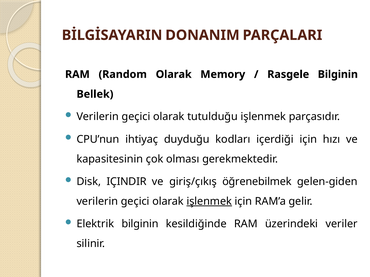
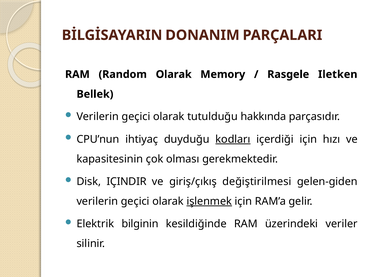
Rasgele Bilginin: Bilginin -> Iletken (338, 75)
tutulduğu işlenmek: işlenmek -> hakkında (263, 117)
kodları underline: none -> present (233, 139)
öğrenebilmek: öğrenebilmek -> değiştirilmesi (257, 182)
